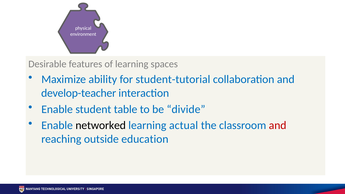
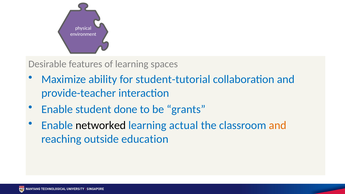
develop-teacher: develop-teacher -> provide-teacher (79, 93)
table: table -> done (126, 109)
divide: divide -> grants (186, 109)
and colour: red -> orange (278, 125)
